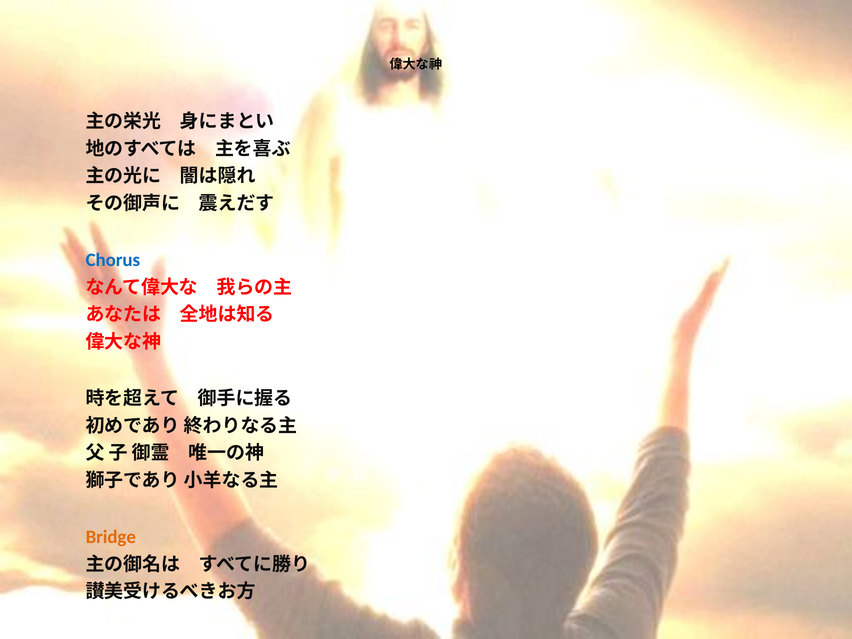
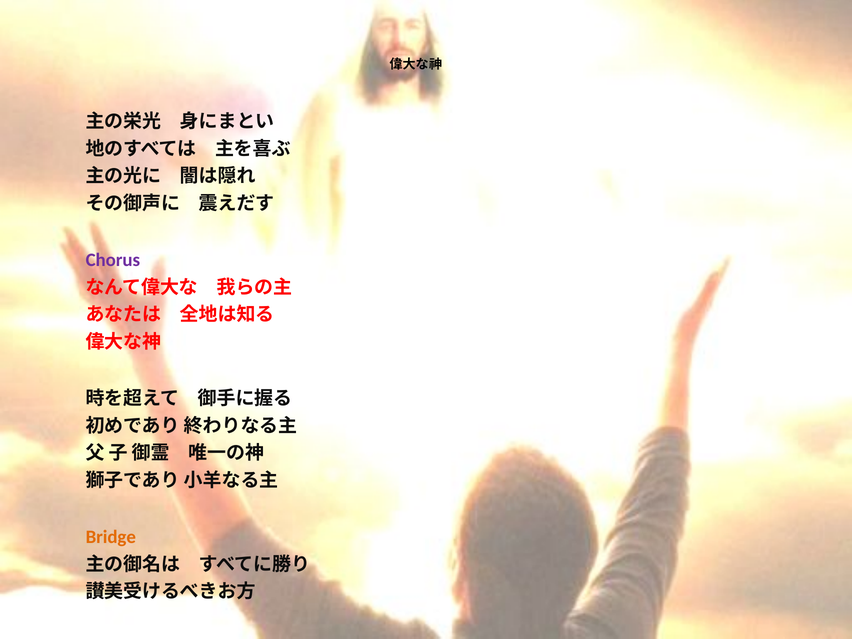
Chorus colour: blue -> purple (113, 260)
